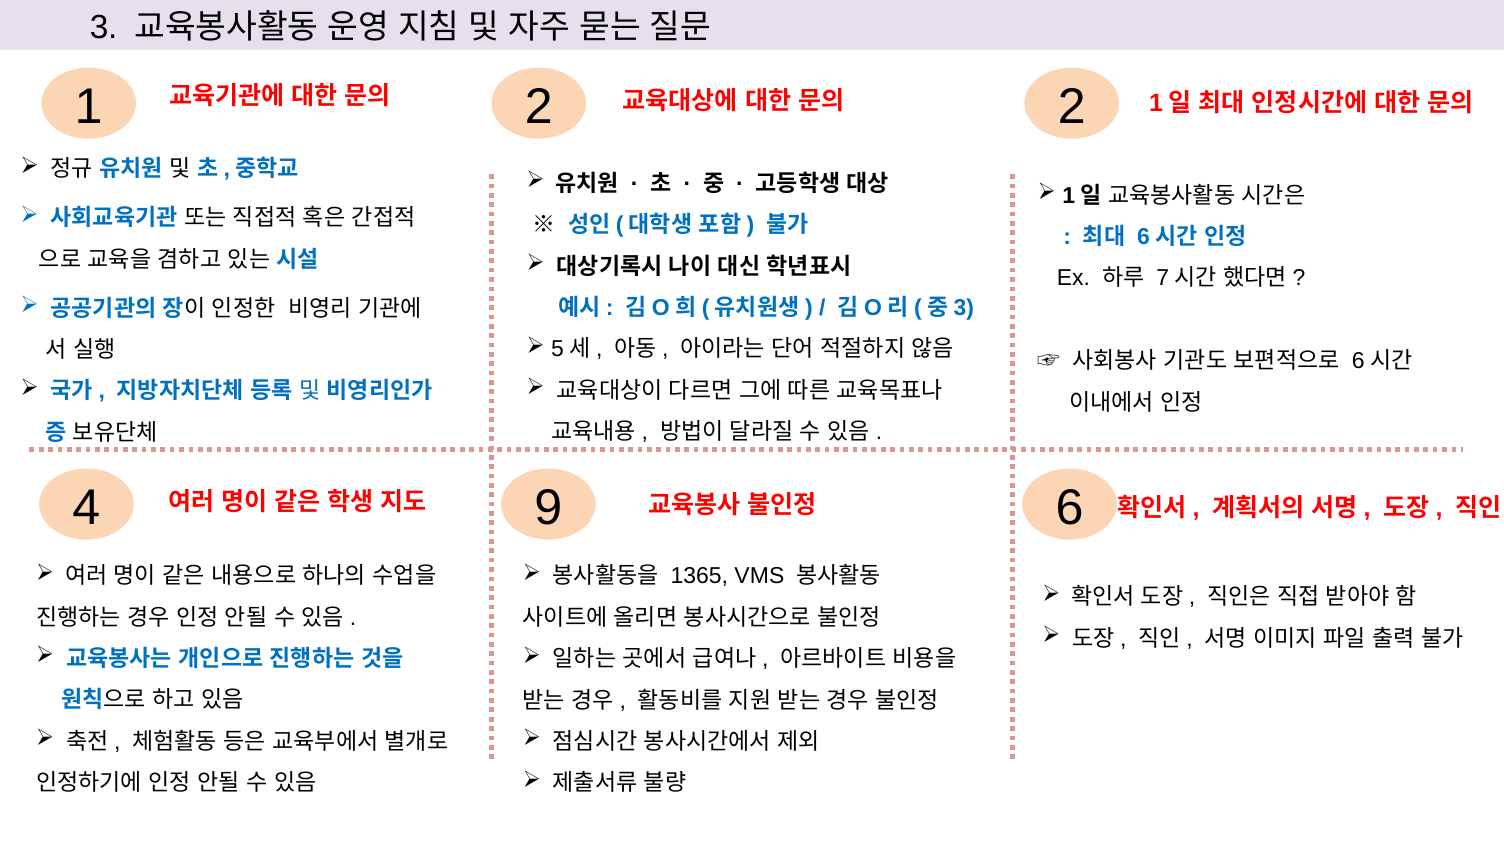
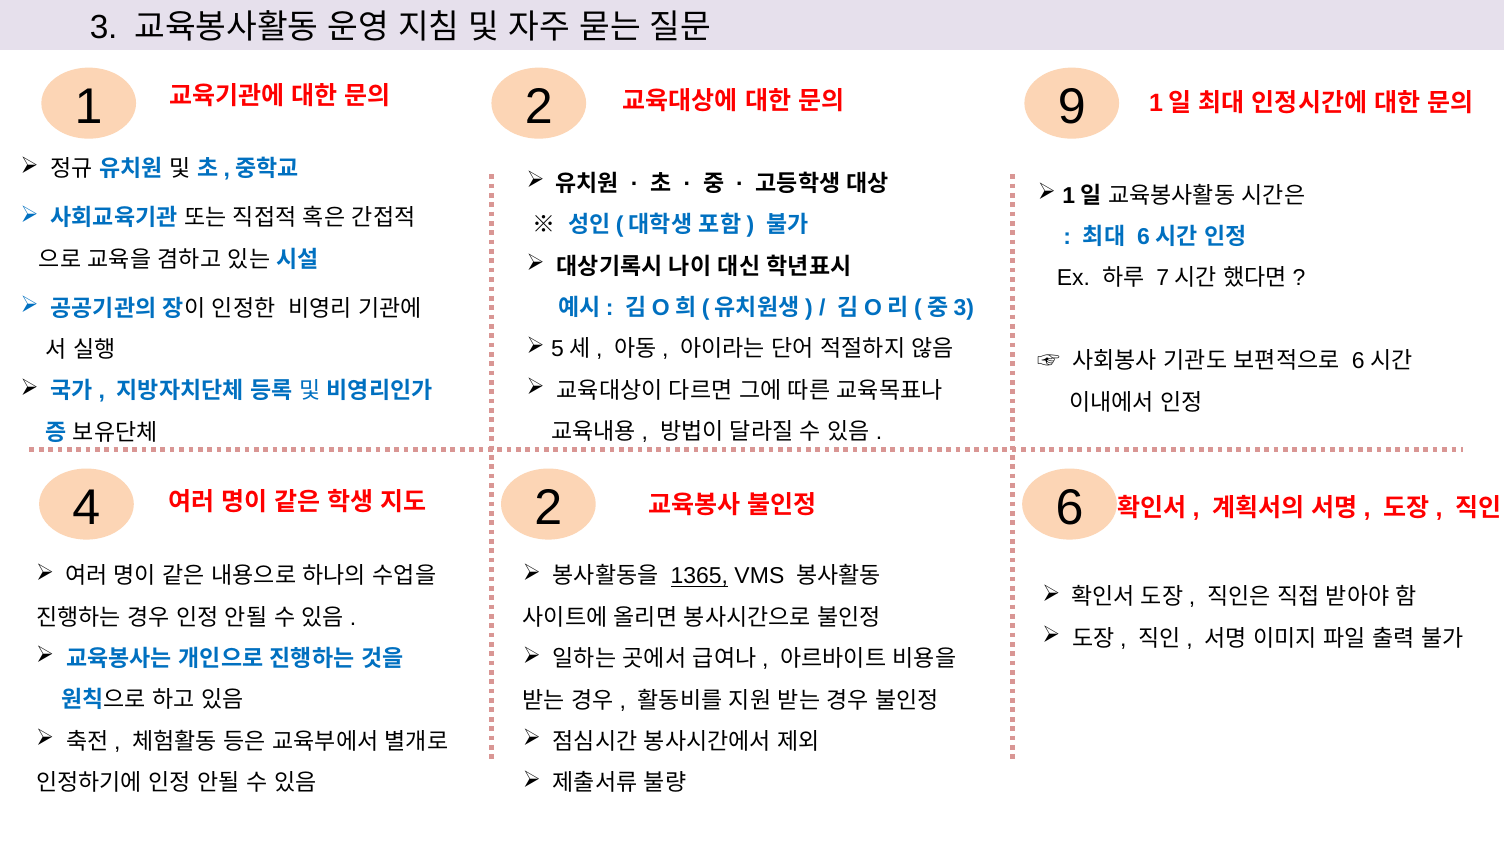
2 2: 2 -> 9 (1072, 107)
4 9: 9 -> 2 (548, 508)
1365 underline: none -> present (699, 576)
